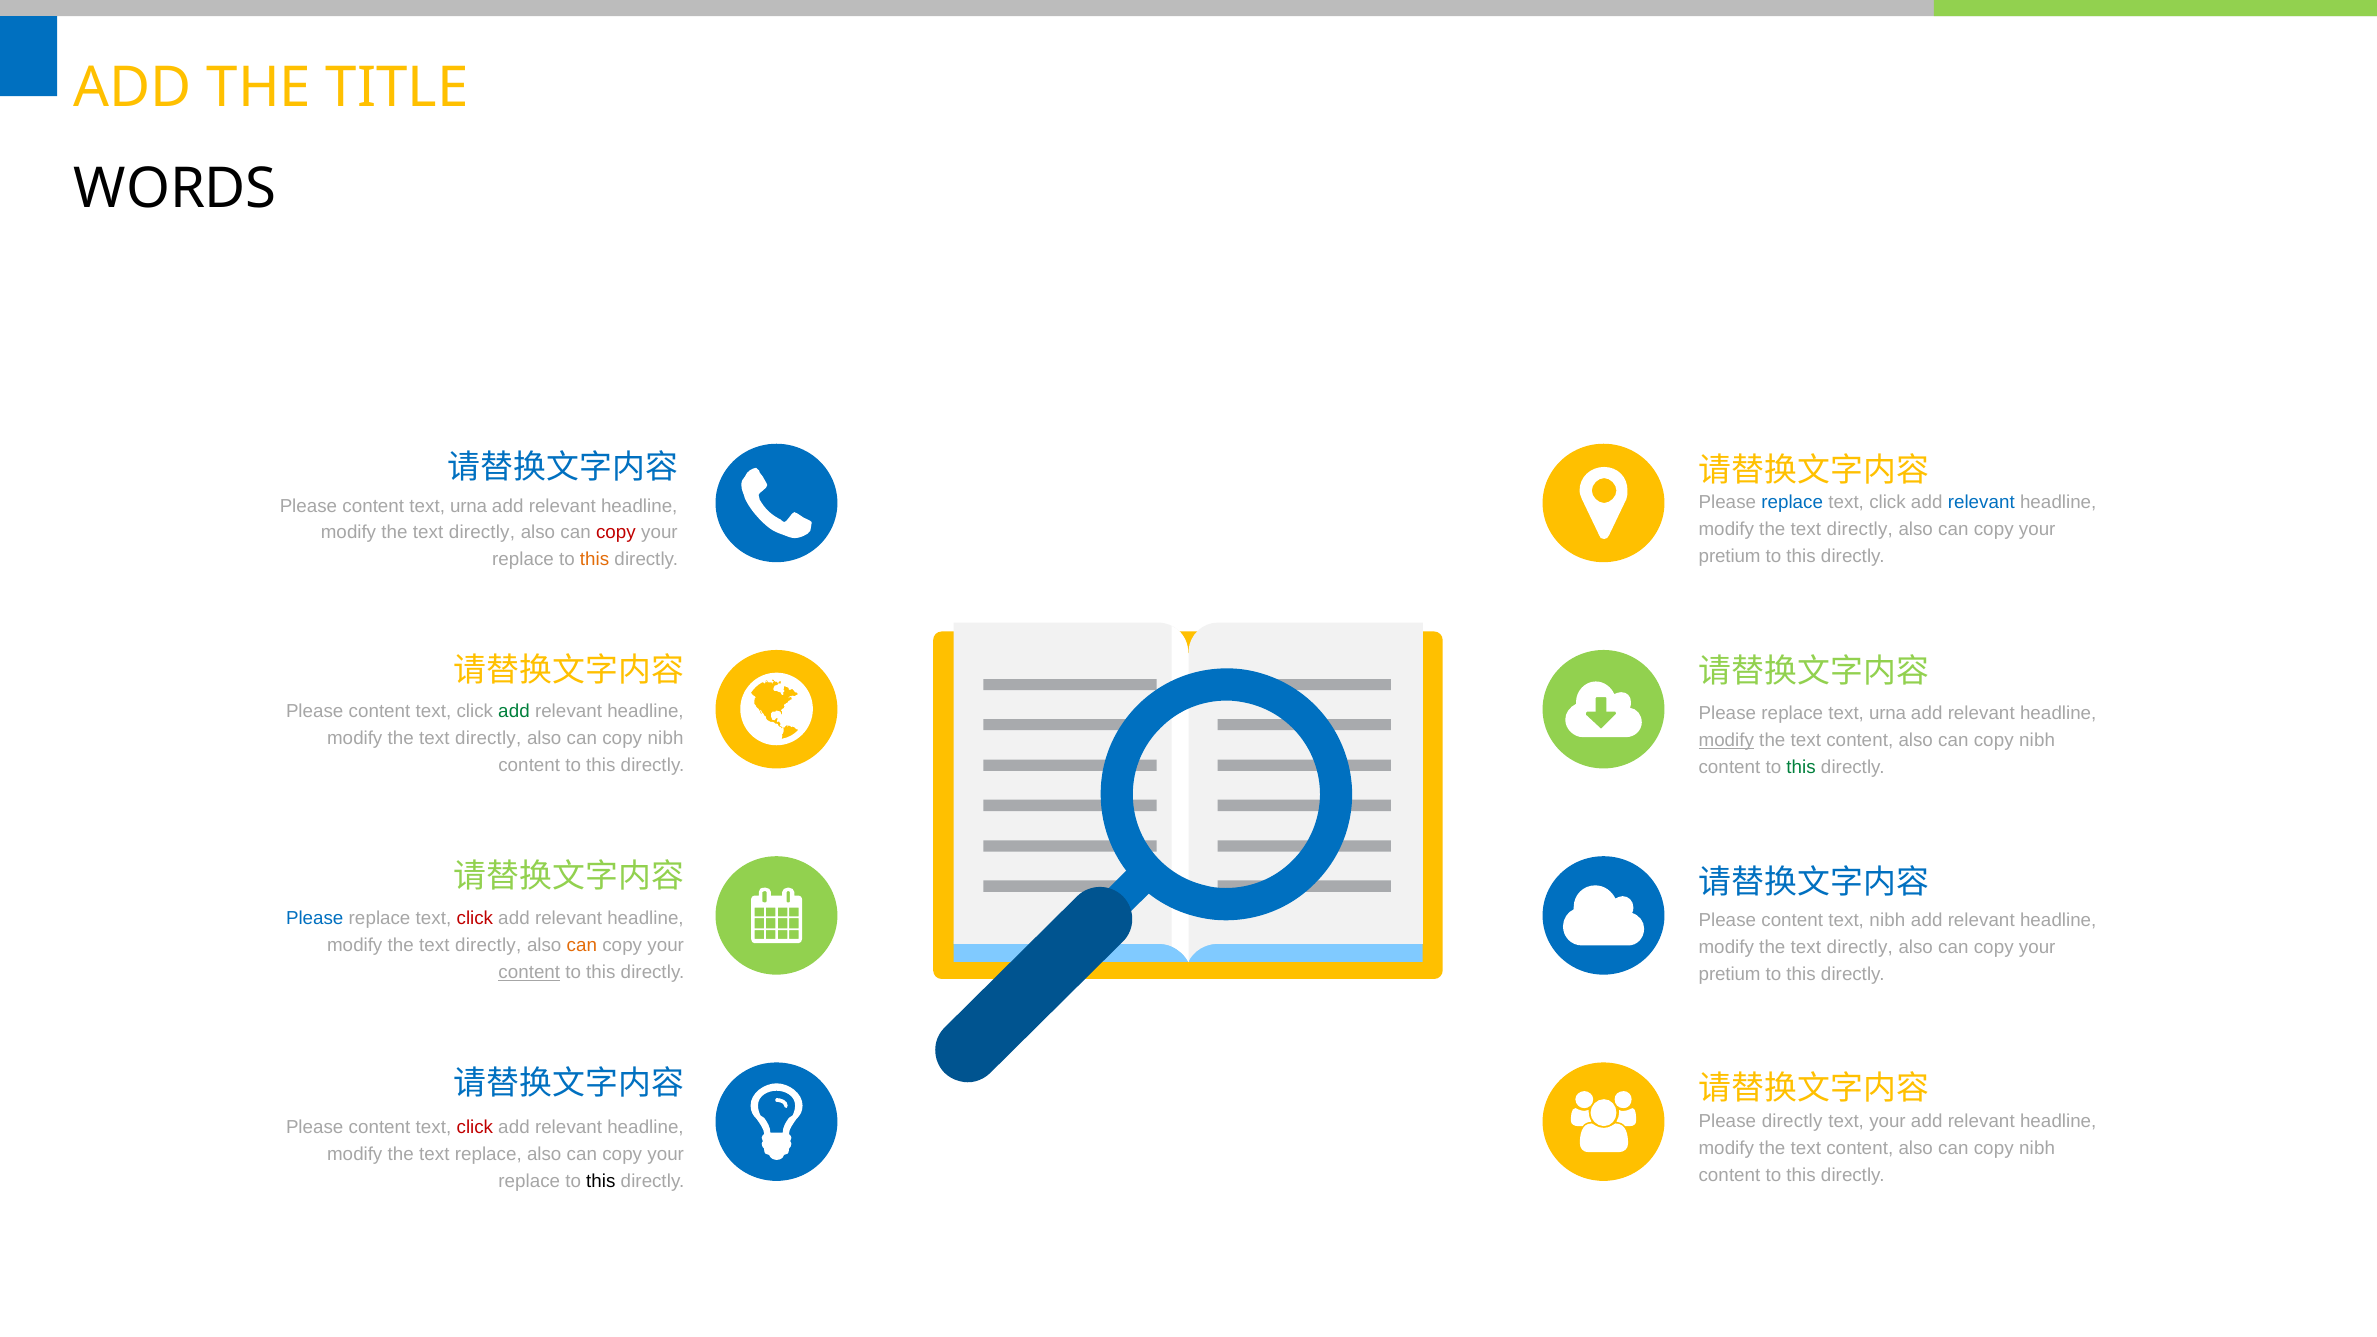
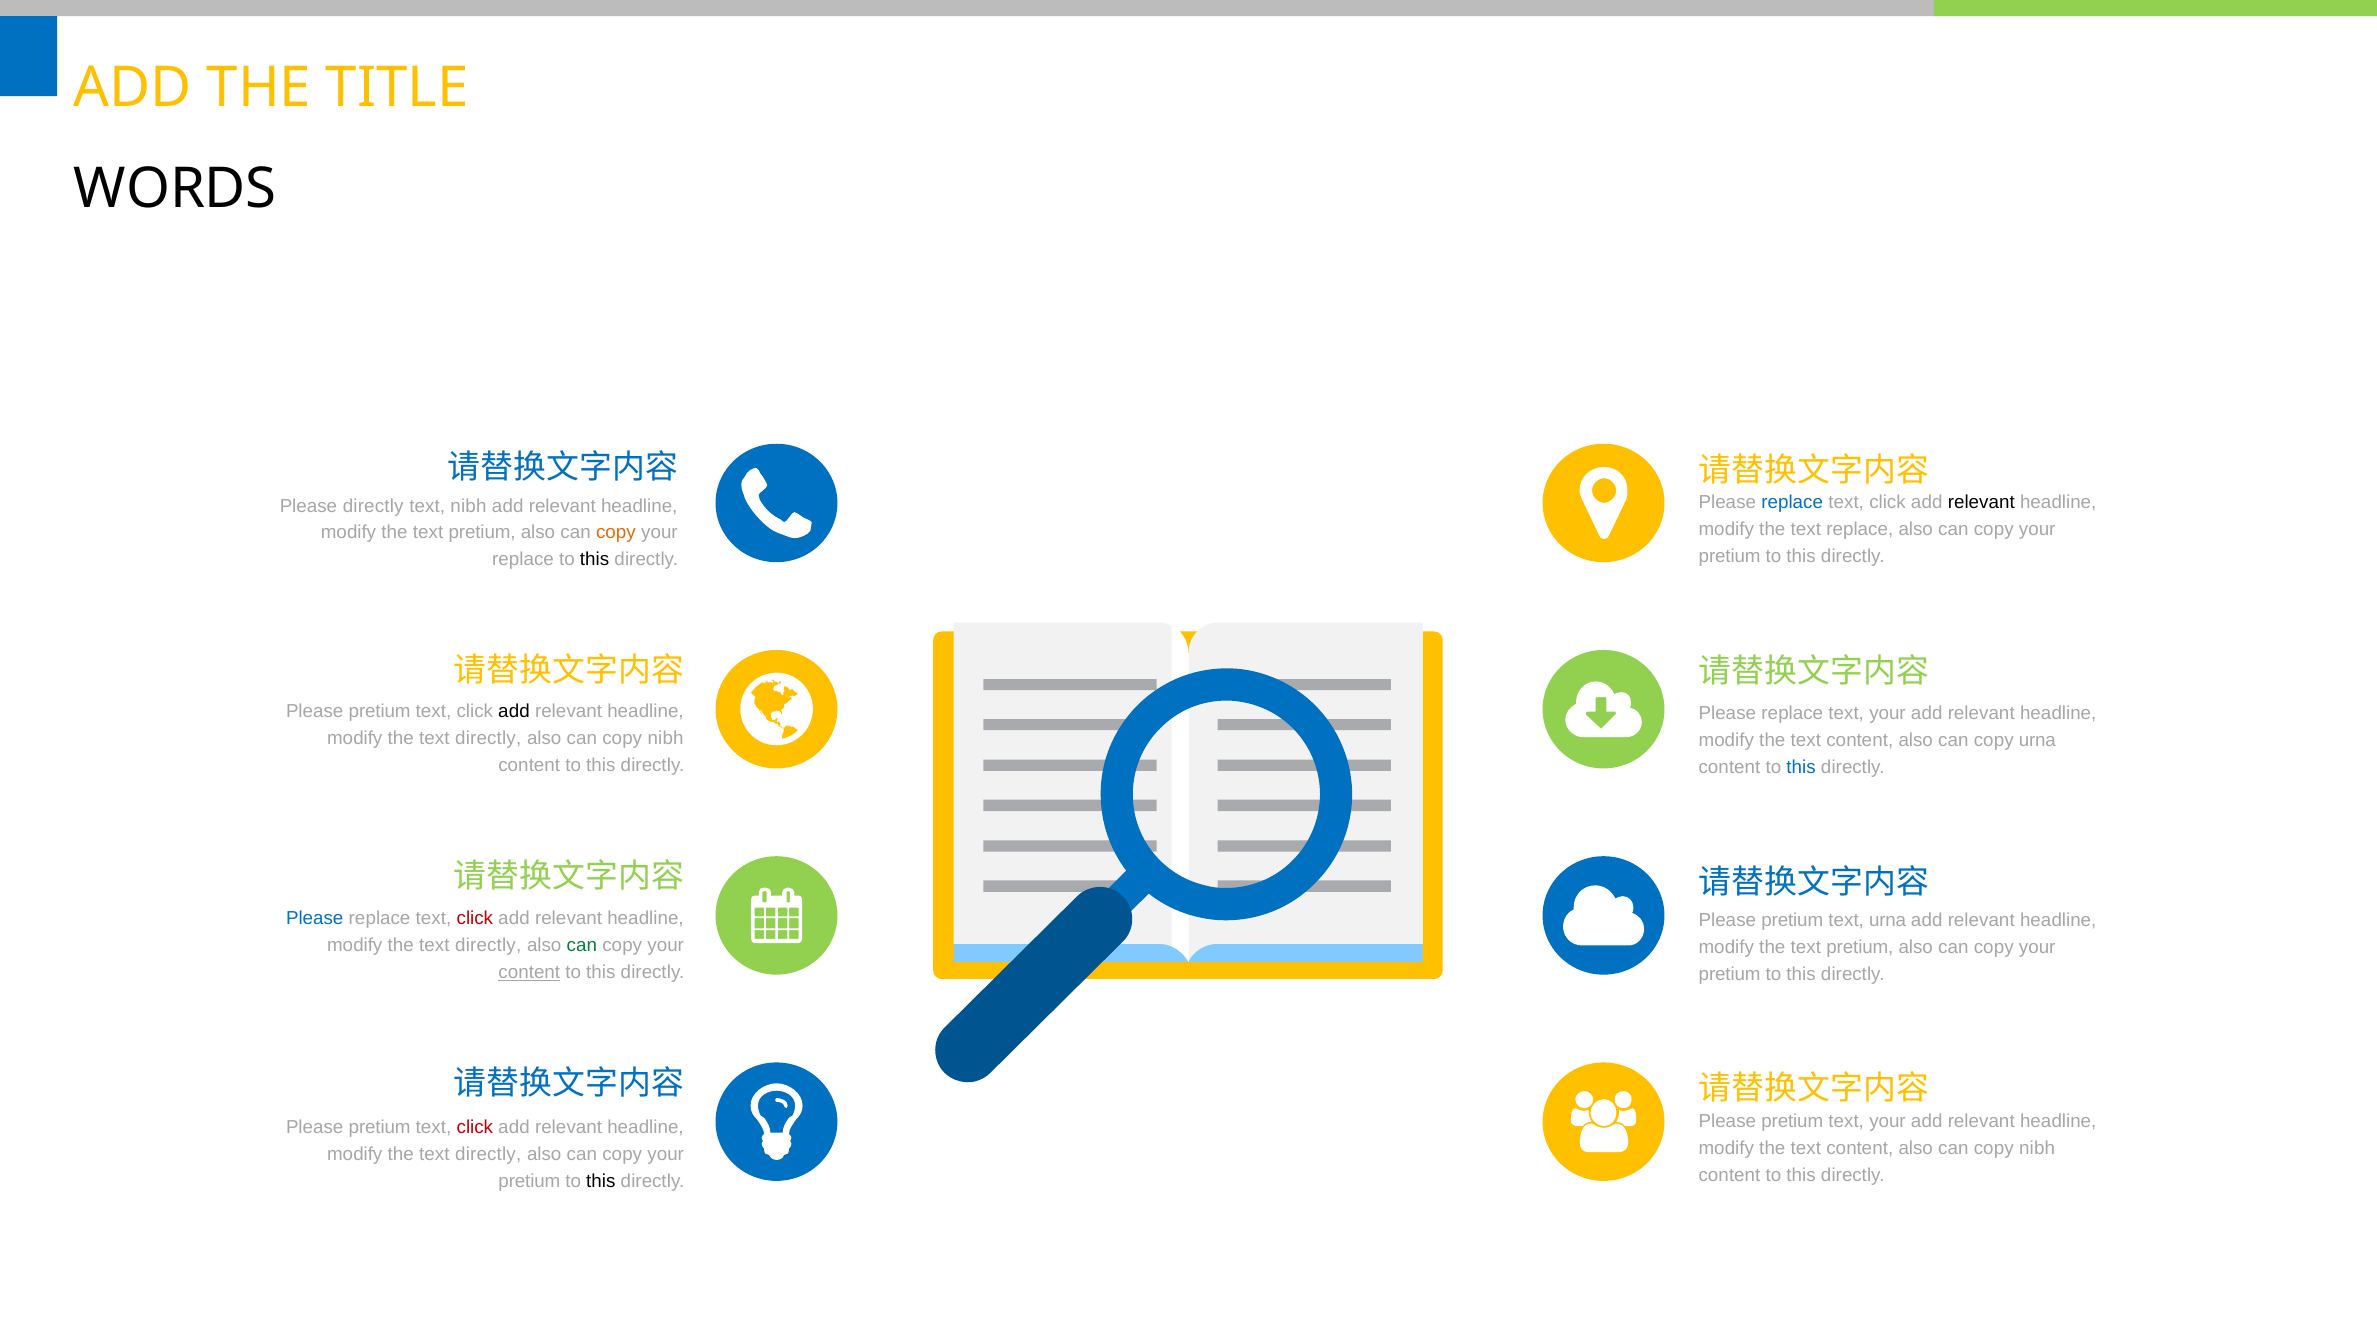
relevant colour: blue -> black (1981, 503)
content: content -> directly (373, 506)
urna: urna -> nibh (468, 506)
directly: directly -> replace (1860, 530)
directly: directly -> pretium (482, 533)
copy colour: red -> orange (616, 533)
this colour: orange -> black (595, 560)
content: content -> pretium (380, 711)
add colour: green -> black (514, 711)
replace text urna: urna -> your (1888, 714)
modify underline: present -> none (1726, 741)
nibh: nibh -> urna (2037, 741)
this colour: green -> blue (1801, 768)
content: content -> pretium (1792, 920)
text nibh: nibh -> urna (1888, 920)
can colour: orange -> green (582, 945)
directly: directly -> pretium (1860, 947)
directly: directly -> pretium (1792, 1121)
content: content -> pretium (380, 1127)
replace: replace -> directly (488, 1154)
replace: replace -> pretium (529, 1181)
